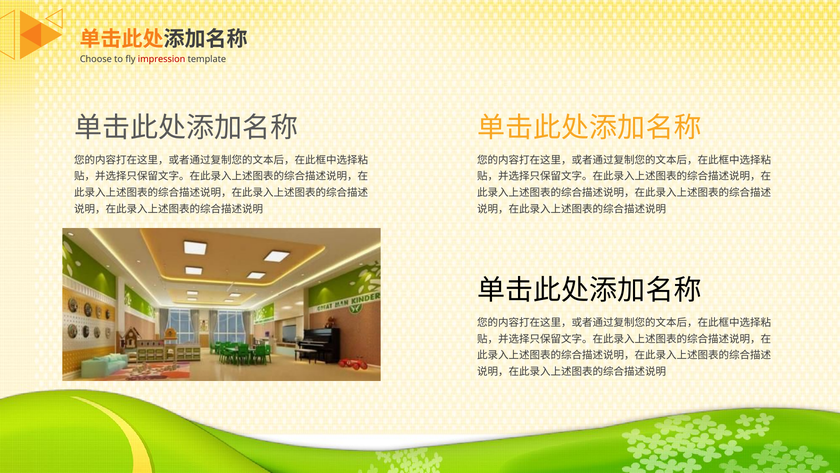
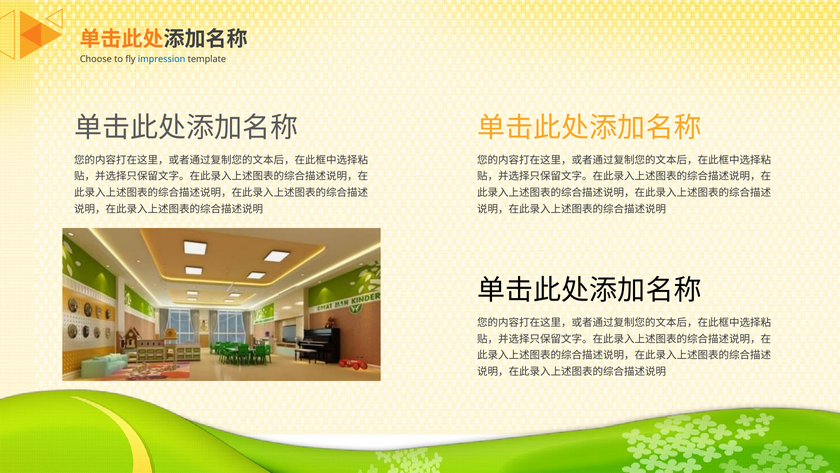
impression colour: red -> blue (162, 59)
